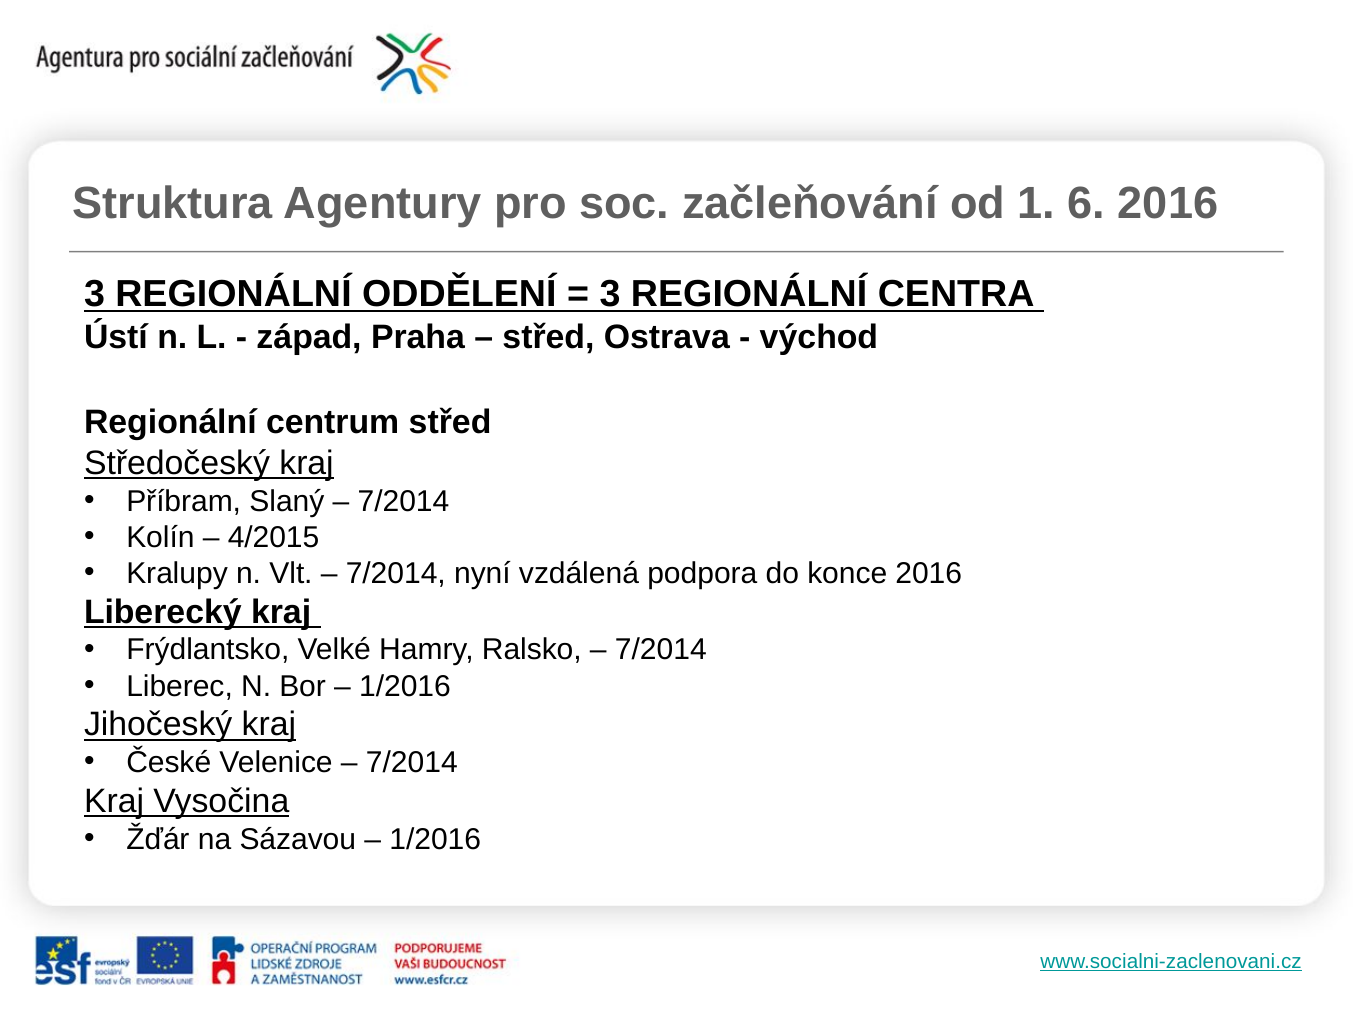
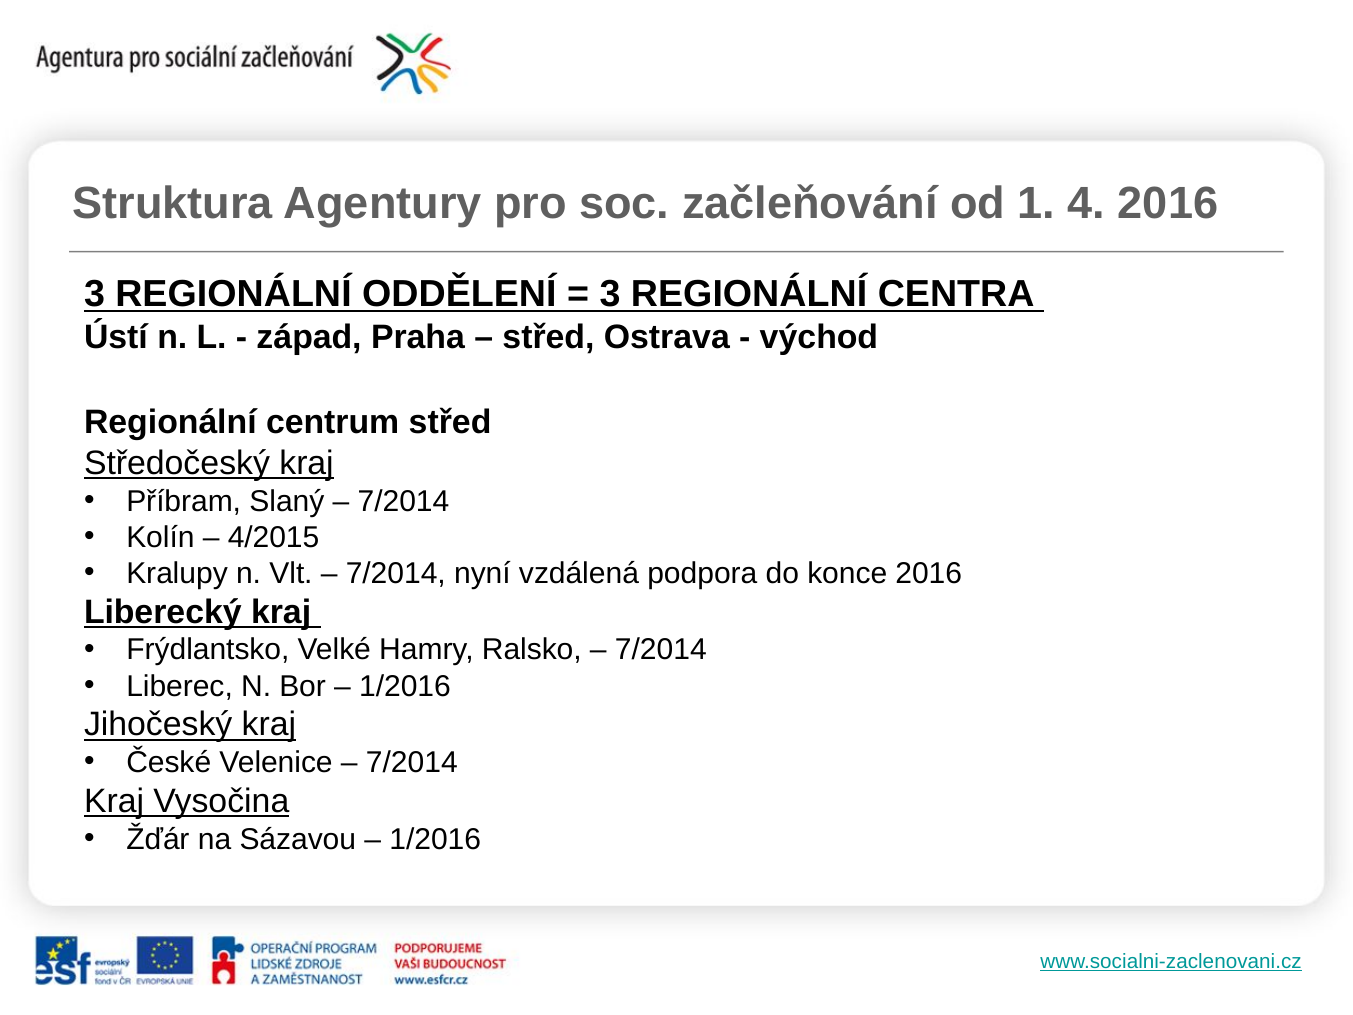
6: 6 -> 4 (1087, 203)
